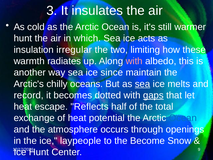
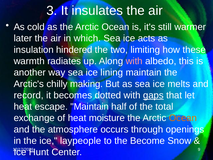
hunt: hunt -> later (23, 38)
irregular: irregular -> hindered (74, 50)
since: since -> lining (112, 72)
oceans: oceans -> making (87, 84)
sea underline: present -> none (143, 84)
escape Reflects: Reflects -> Maintain (90, 106)
potential: potential -> moisture (107, 118)
Ocean colour: blue -> orange (183, 118)
